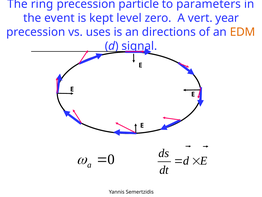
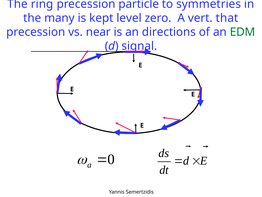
parameters: parameters -> symmetries (209, 4)
event: event -> many (59, 18)
year: year -> that (227, 18)
uses: uses -> near (98, 32)
EDM colour: orange -> green (243, 32)
